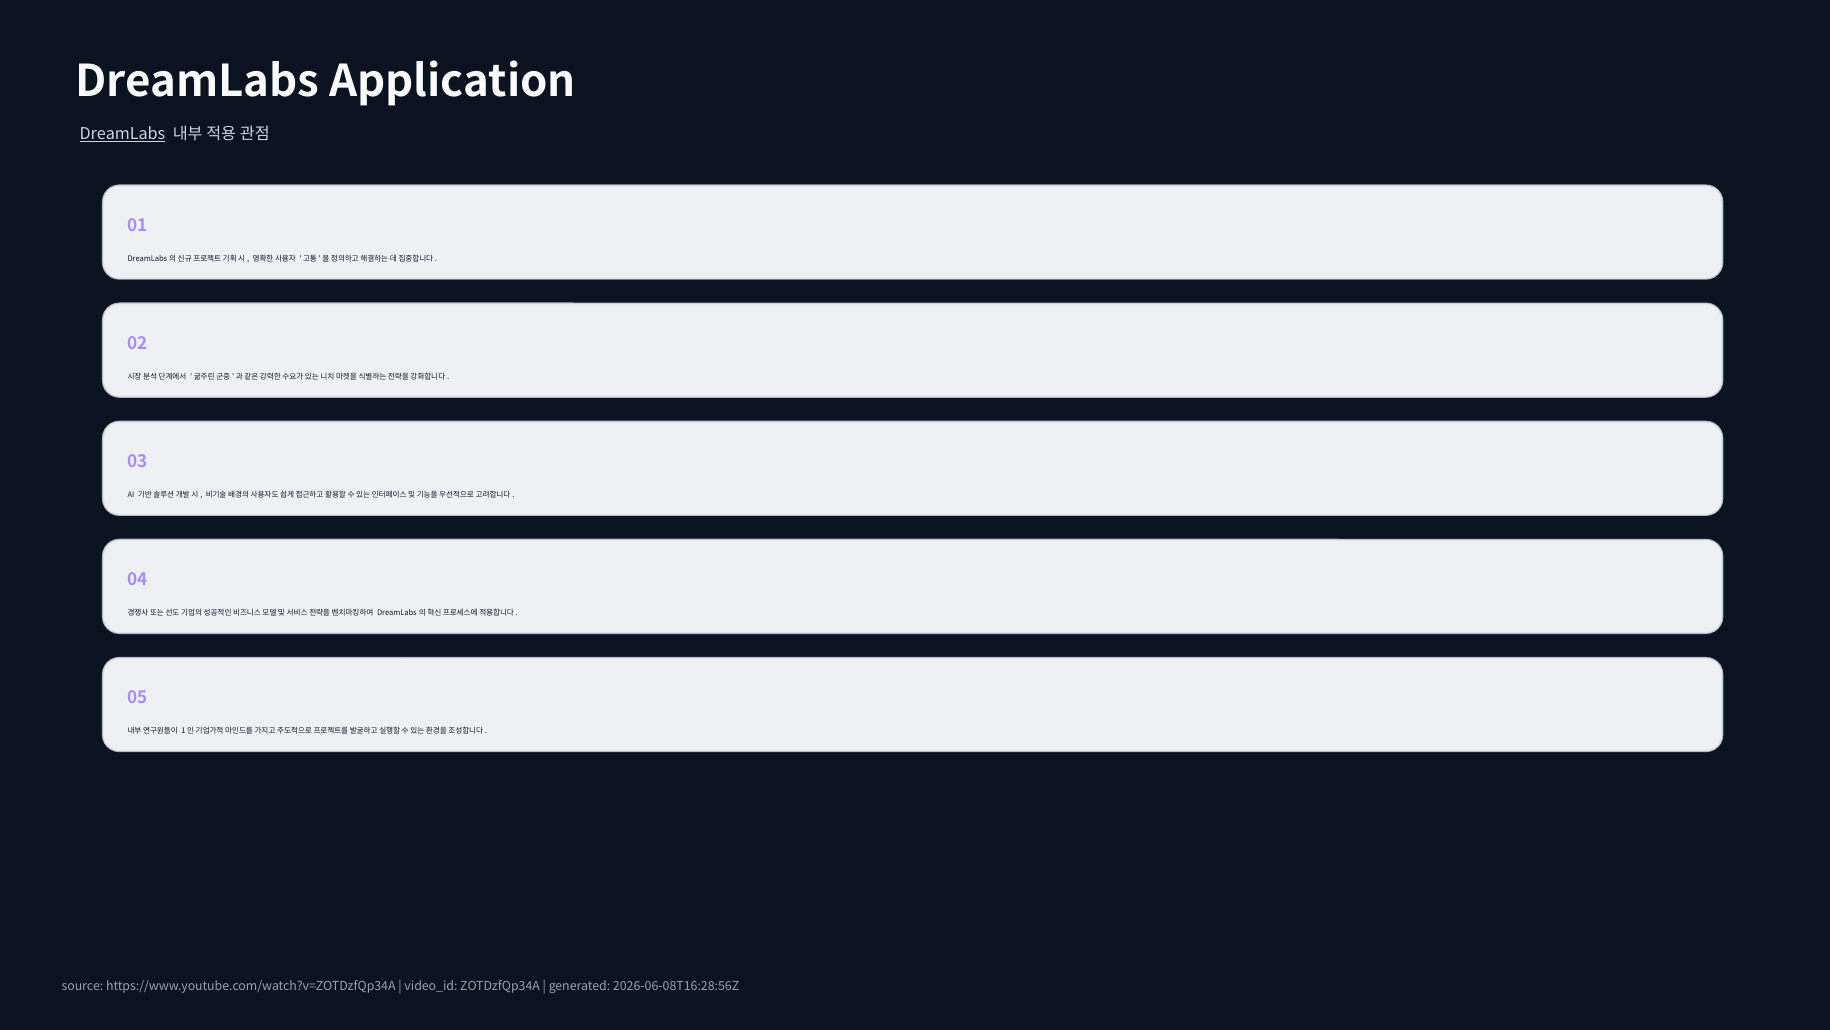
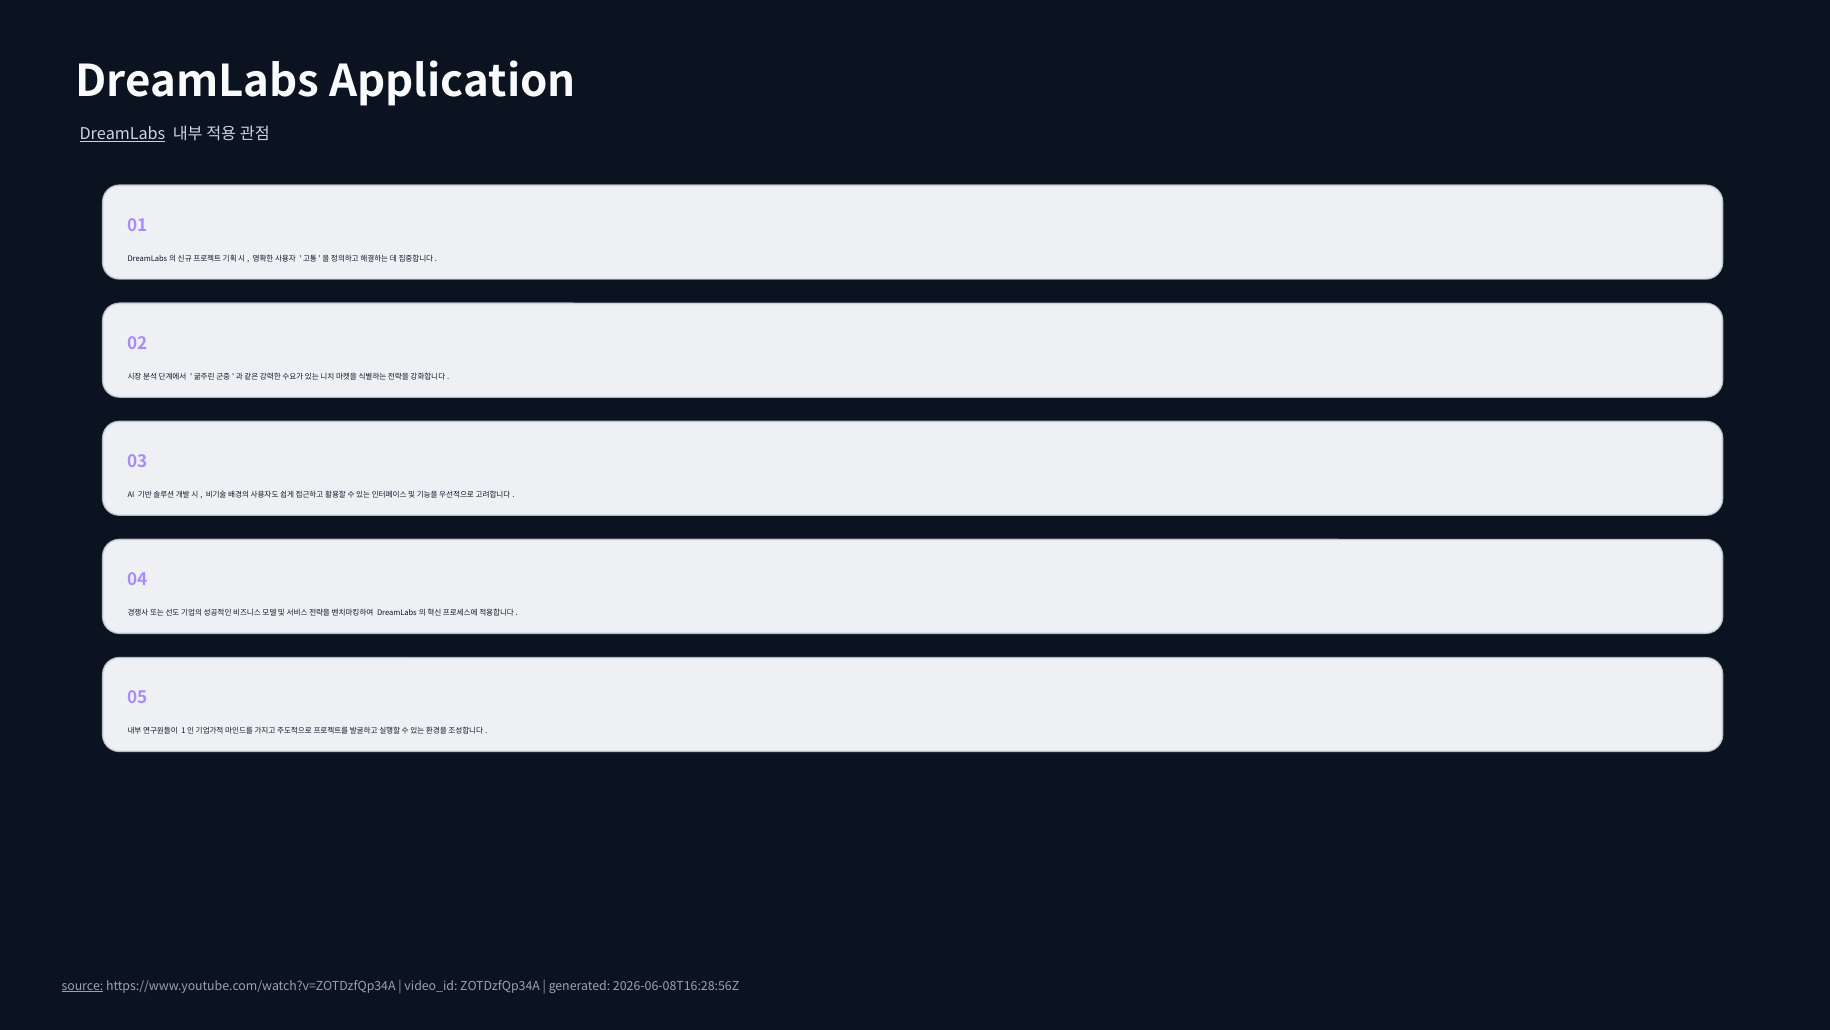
source underline: none -> present (83, 986)
